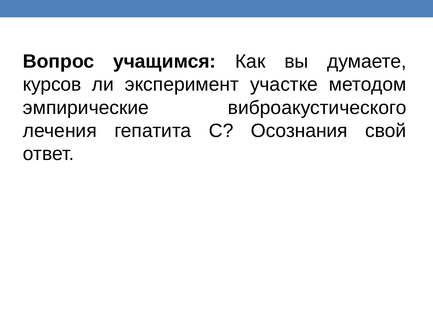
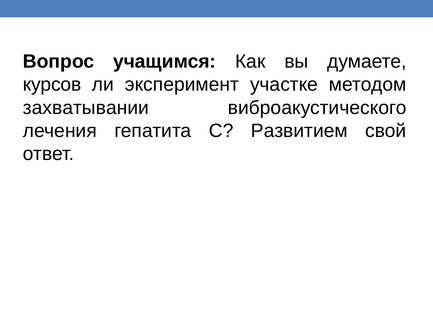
эмпирические: эмпирические -> захватывании (86, 108)
Осознания: Осознания -> Развитием (299, 131)
